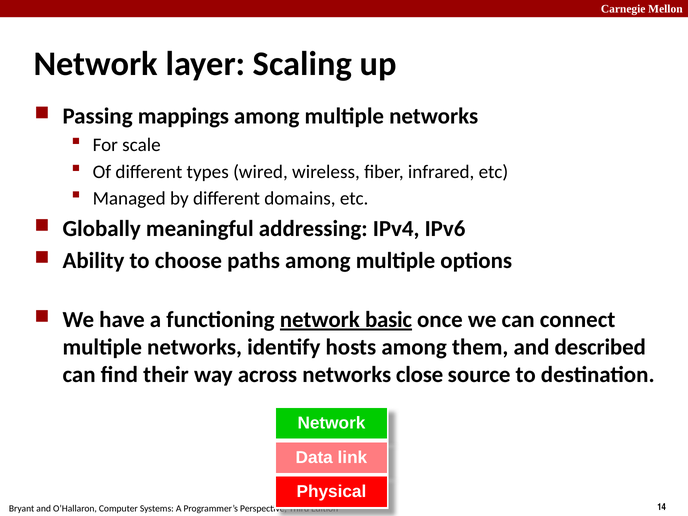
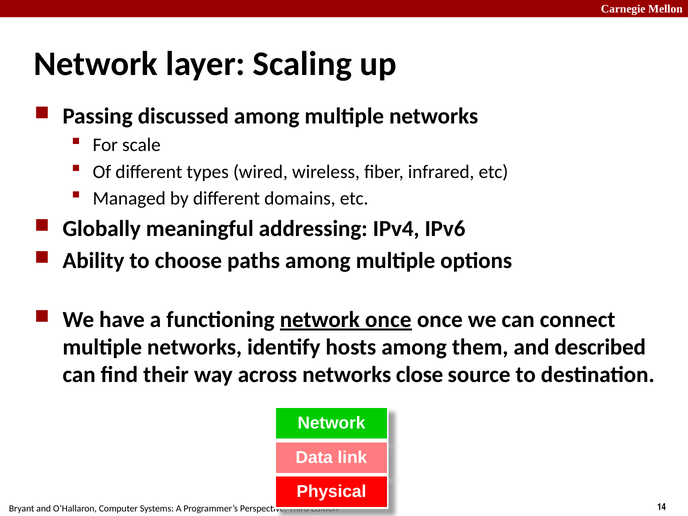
mappings: mappings -> discussed (183, 116)
network basic: basic -> once (388, 320)
